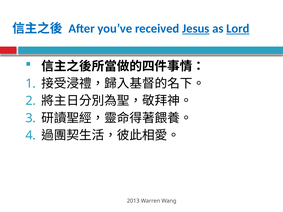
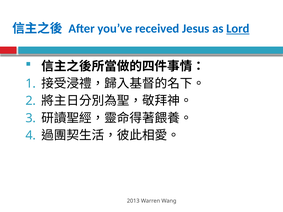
Jesus underline: present -> none (196, 29)
